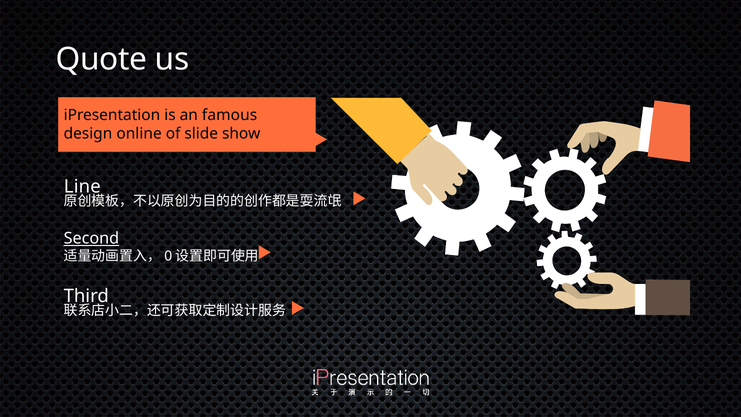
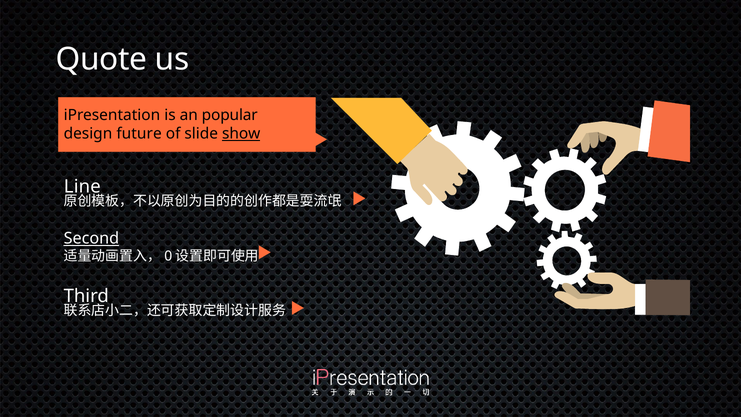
famous: famous -> popular (230, 115)
online: online -> future (139, 134)
show underline: none -> present (241, 134)
